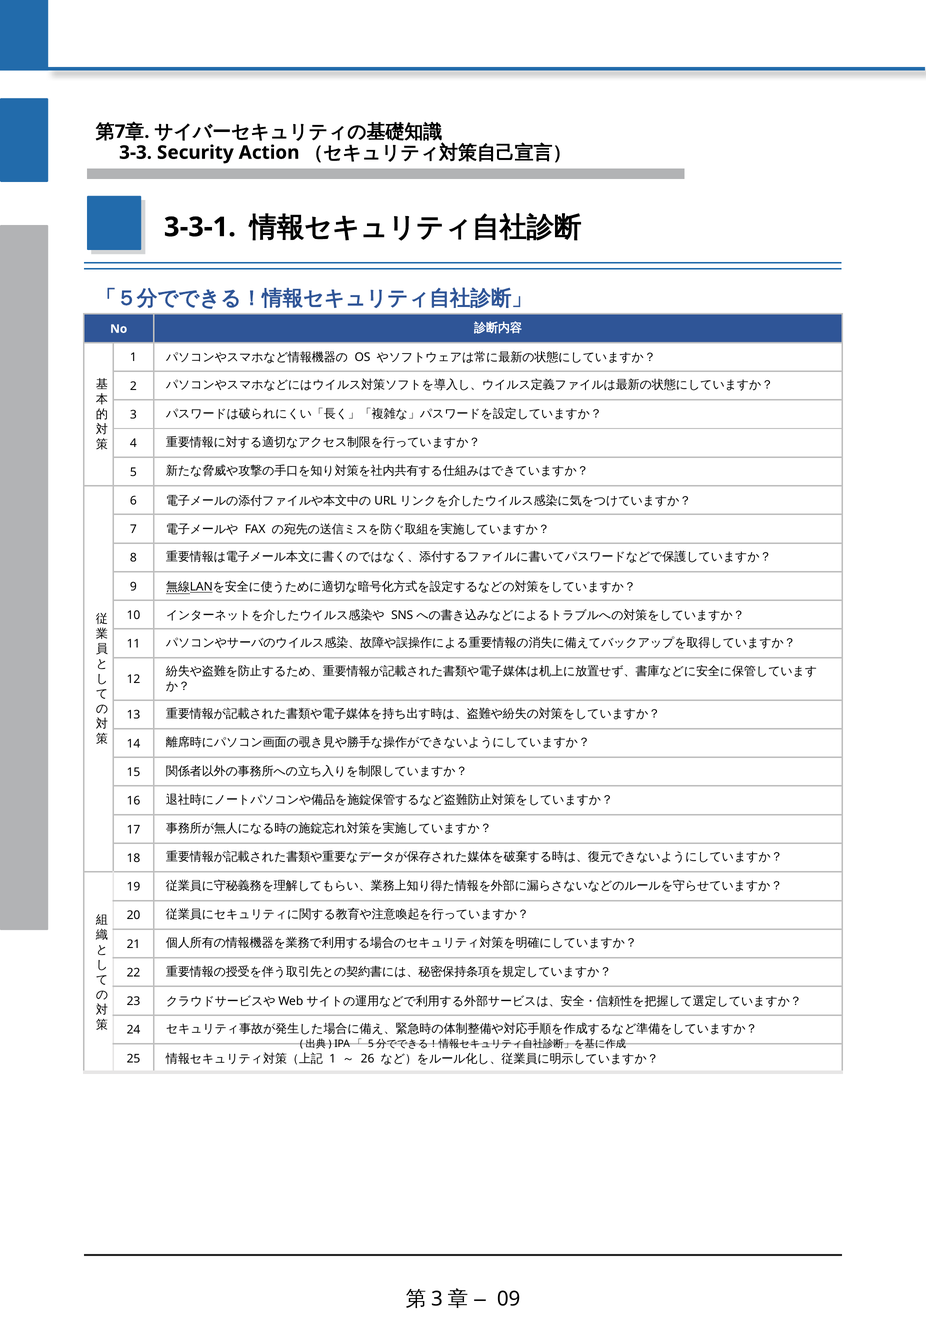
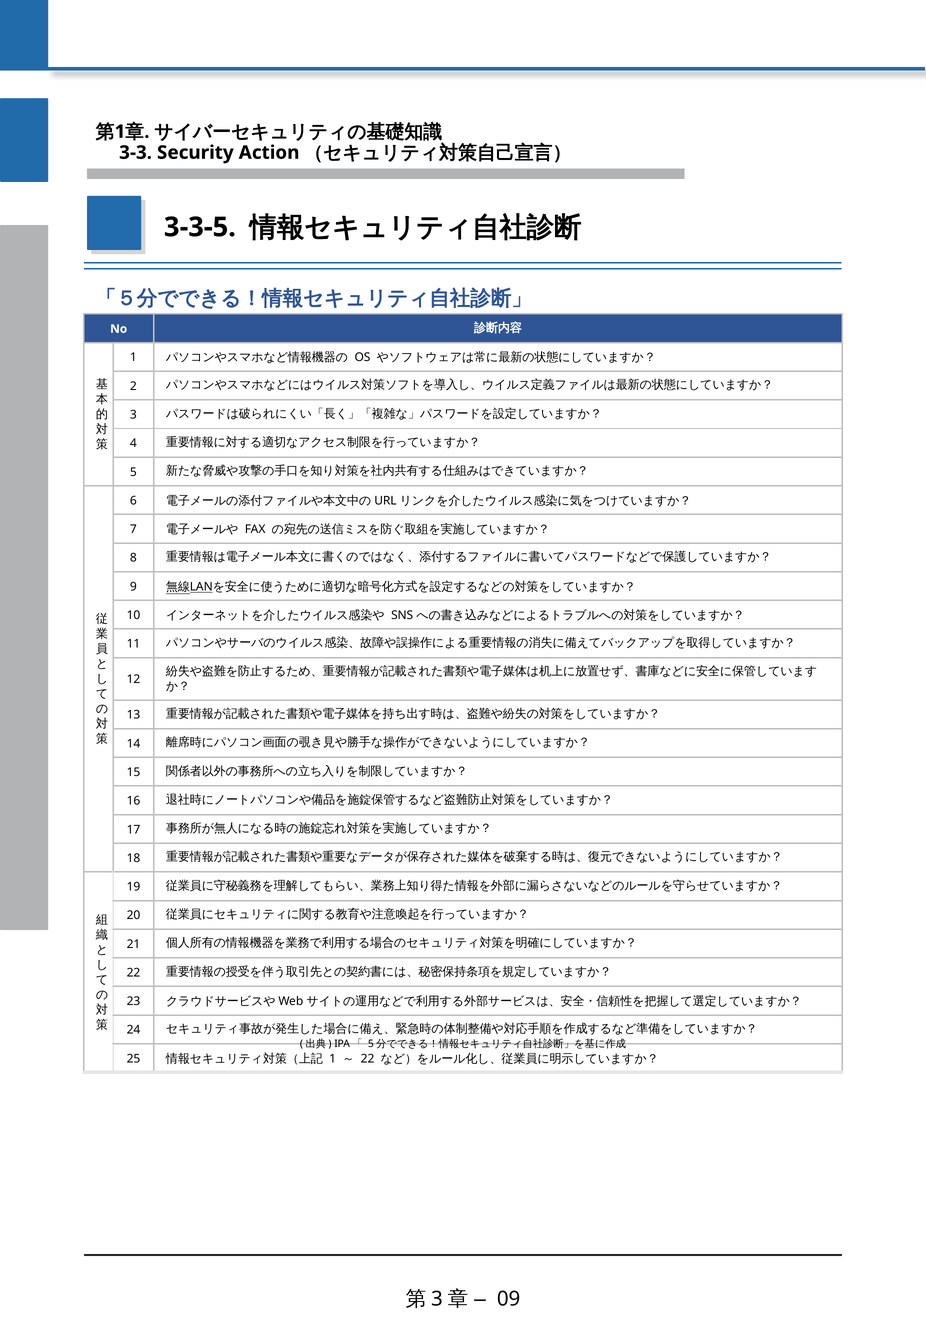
7: 7 -> 1 (120, 132)
3-3-1: 3-3-1 -> 3-3-5 (200, 227)
26: 26 -> 22 (368, 1058)
